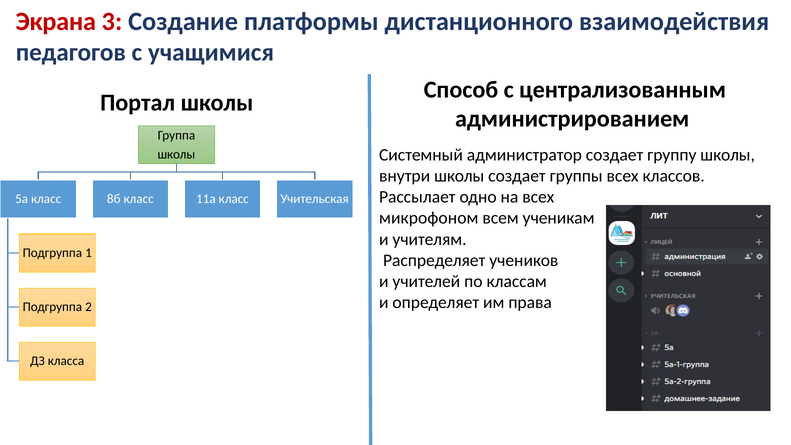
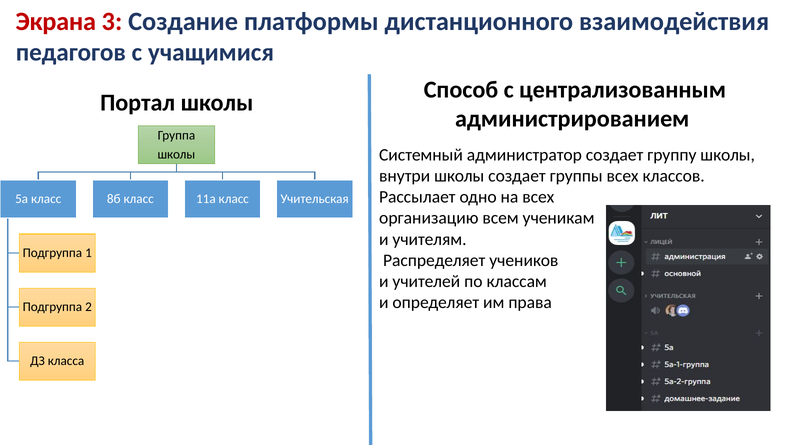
микрофоном: микрофоном -> организацию (429, 218)
